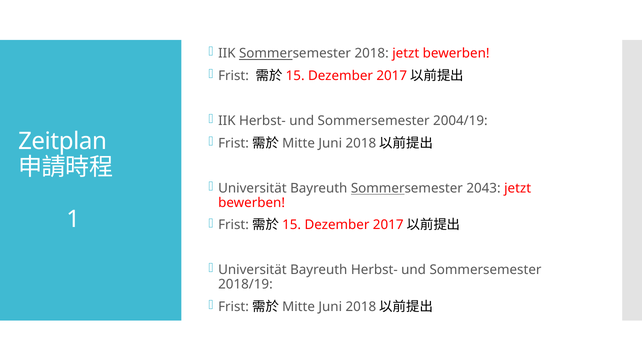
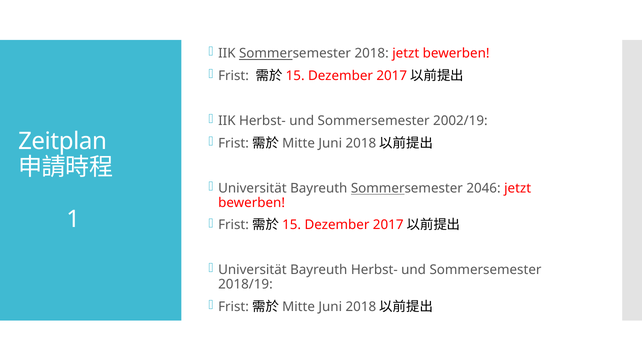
2004/19: 2004/19 -> 2002/19 (460, 121)
2043: 2043 -> 2046 (483, 188)
